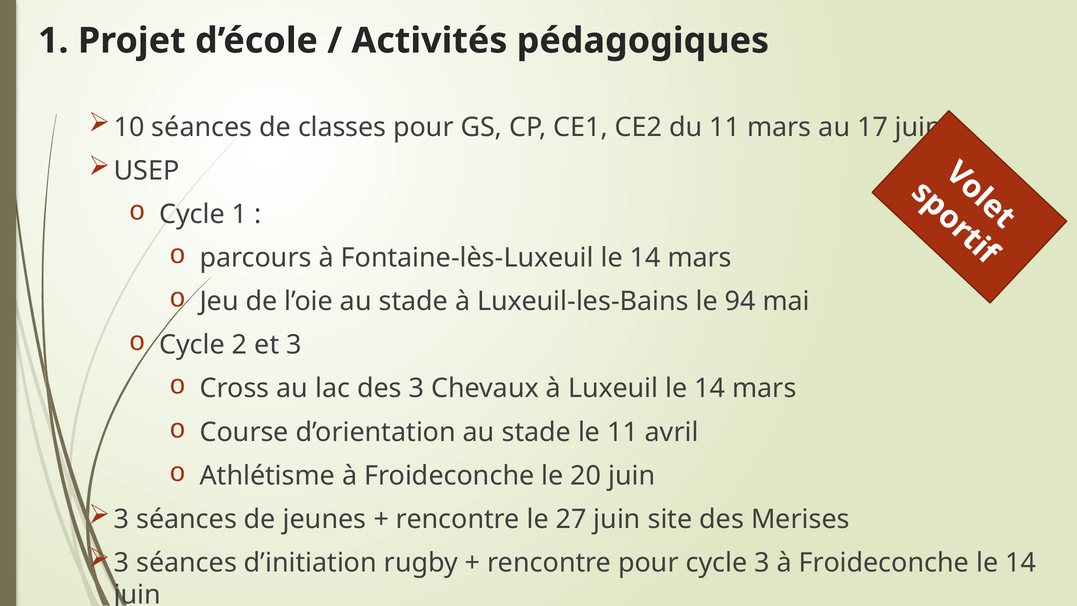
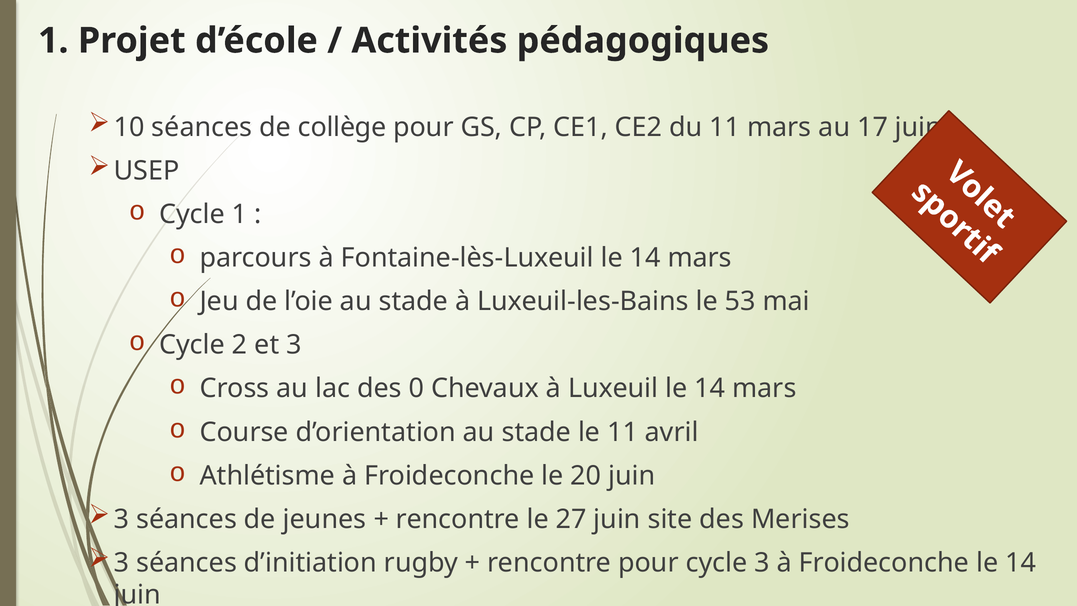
classes: classes -> collège (342, 127)
94: 94 -> 53 (740, 301)
des 3: 3 -> 0 (416, 388)
